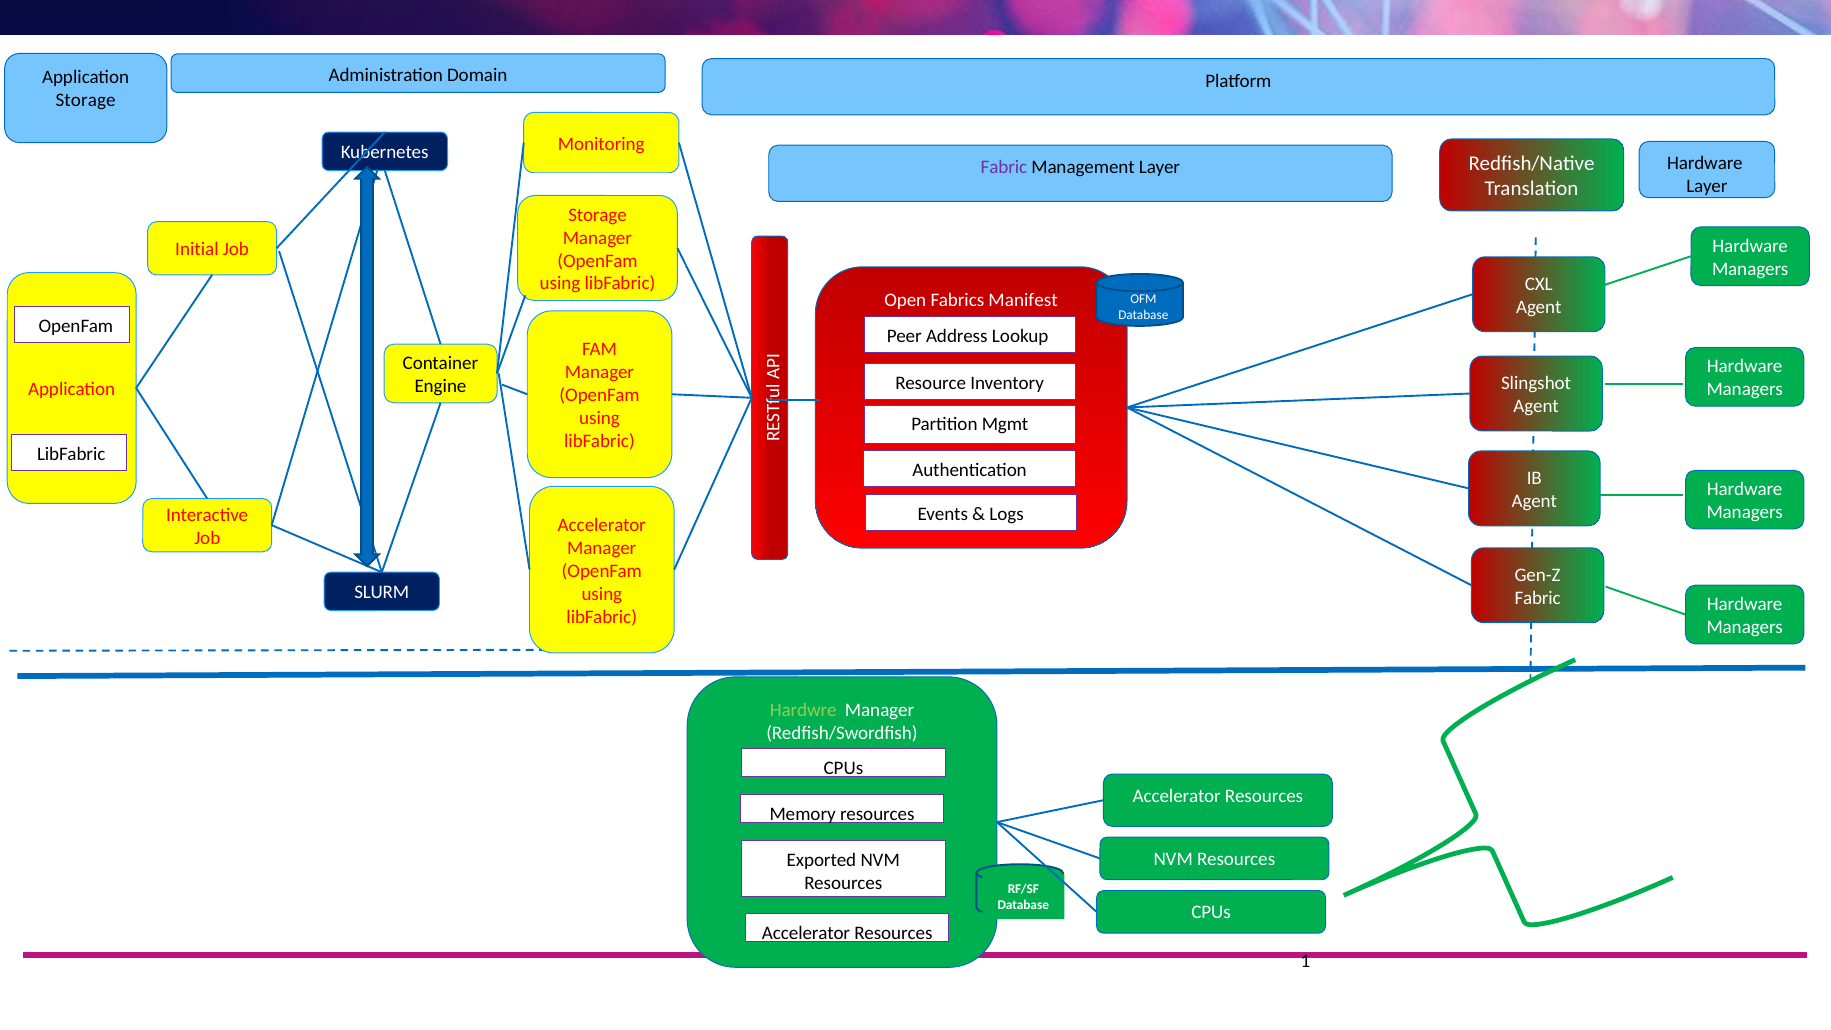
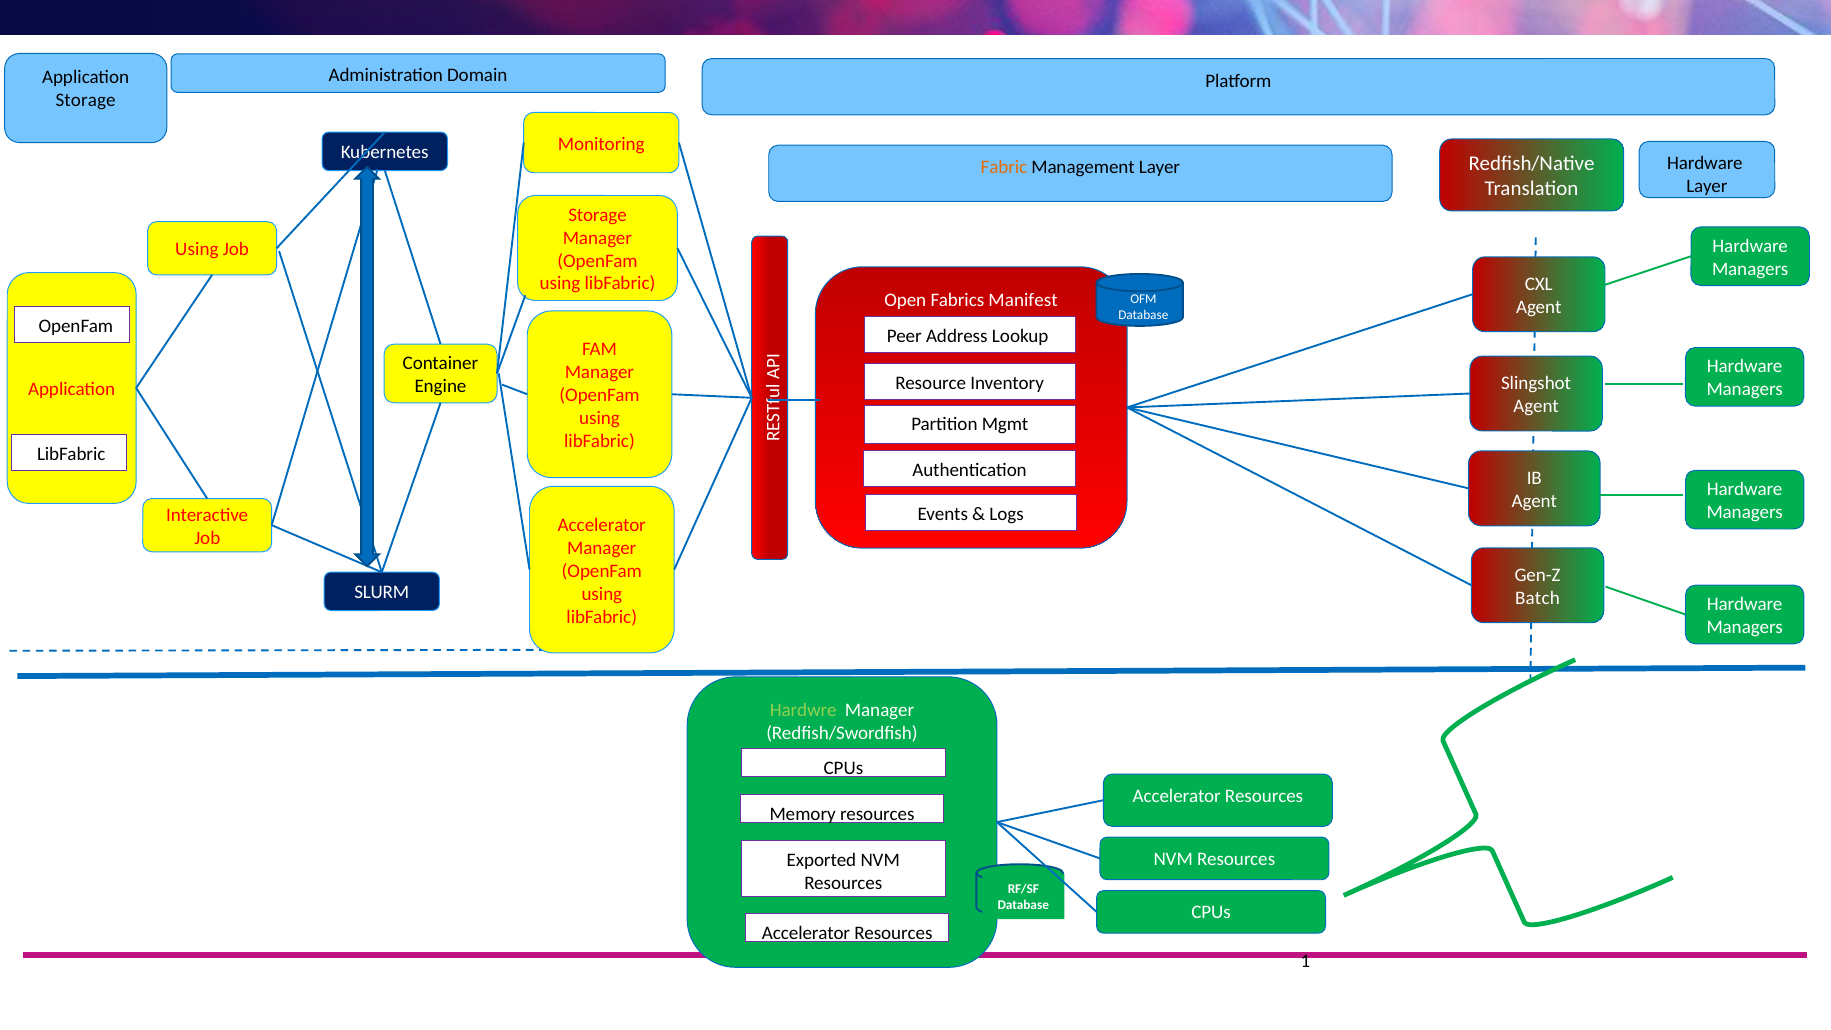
Fabric colour: purple -> orange (1004, 167)
Initial: Initial -> Using (197, 250)
Fabric: Fabric -> Batch (1537, 598)
